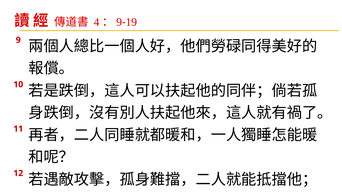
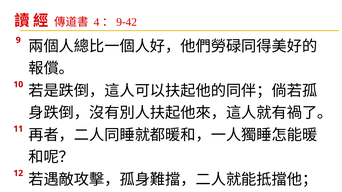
19: 19 -> 42 (131, 22)
